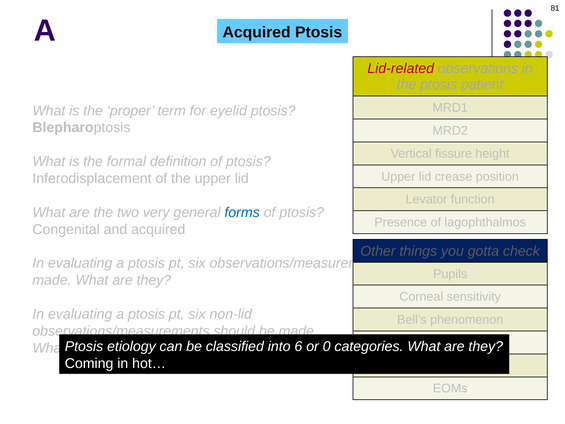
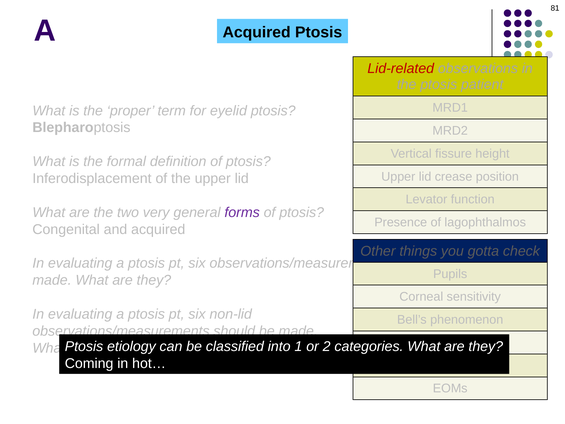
forms colour: blue -> purple (242, 212)
6: 6 -> 1 (298, 346)
0: 0 -> 2 (327, 346)
